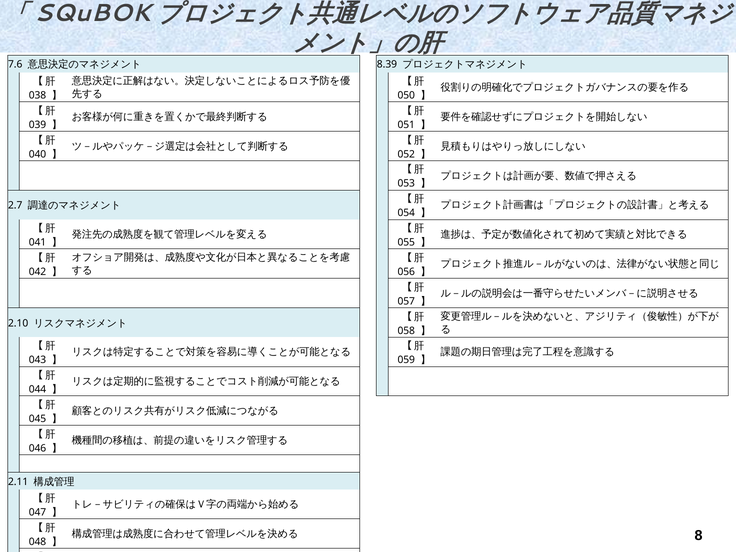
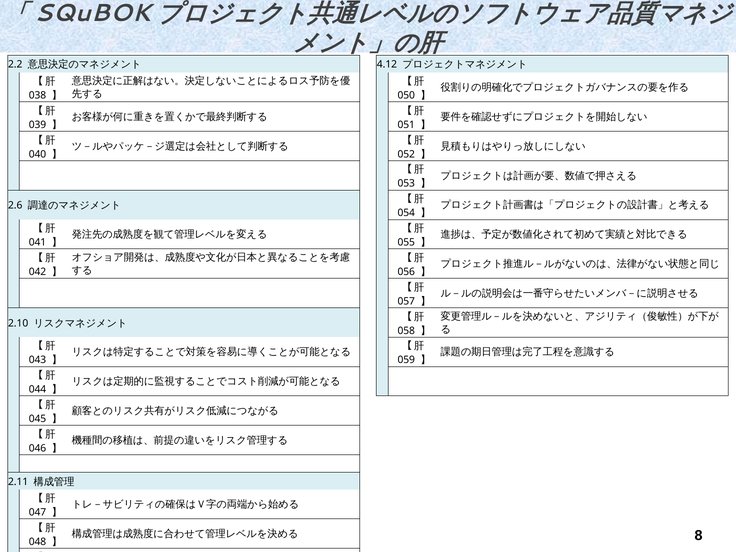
7.6: 7.6 -> 2.2 (15, 65)
8.39: 8.39 -> 4.12 (387, 65)
2.7: 2.7 -> 2.6 (15, 206)
